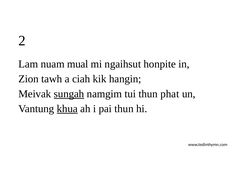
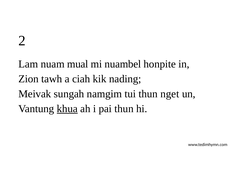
ngaihsut: ngaihsut -> nuambel (123, 64)
hangin: hangin -> nading (125, 79)
sungah underline: present -> none (69, 94)
phat: phat -> nget (170, 94)
